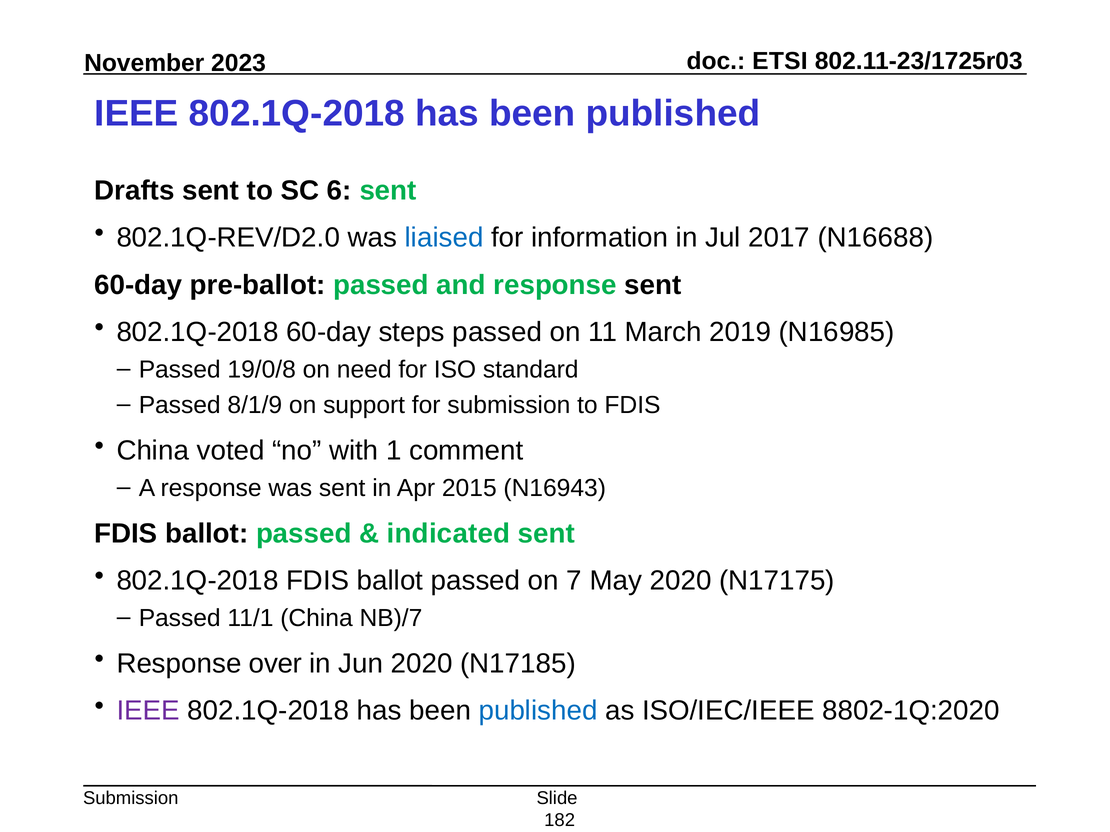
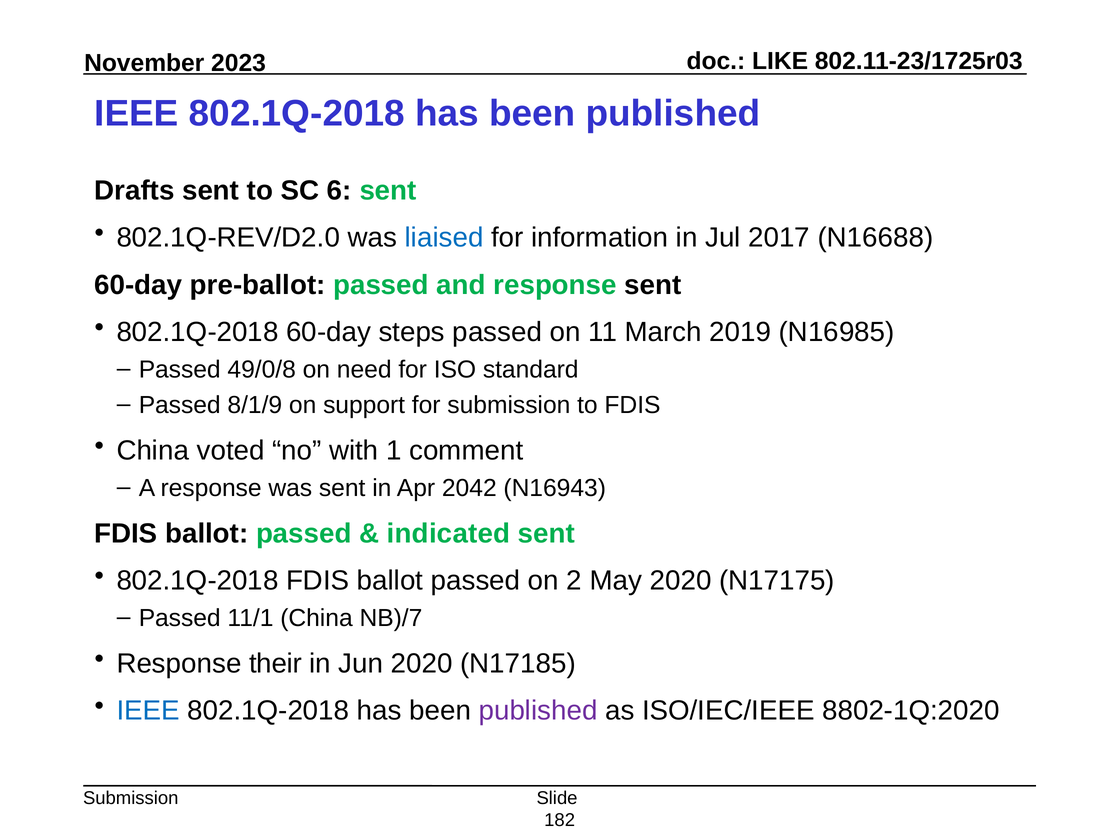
ETSI: ETSI -> LIKE (780, 61)
19/0/8: 19/0/8 -> 49/0/8 (262, 370)
2015: 2015 -> 2042 (469, 488)
7: 7 -> 2 (574, 581)
over: over -> their (275, 664)
IEEE colour: purple -> blue (148, 711)
published colour: blue -> purple (538, 711)
